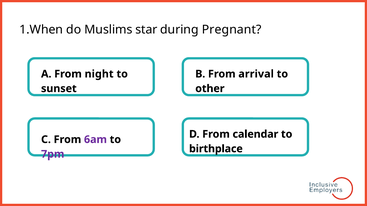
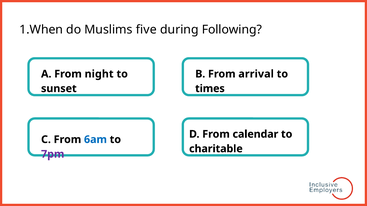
star: star -> five (146, 30)
Pregnant: Pregnant -> Following (232, 30)
other: other -> times (210, 89)
6am colour: purple -> blue (95, 140)
birthplace: birthplace -> charitable (216, 149)
